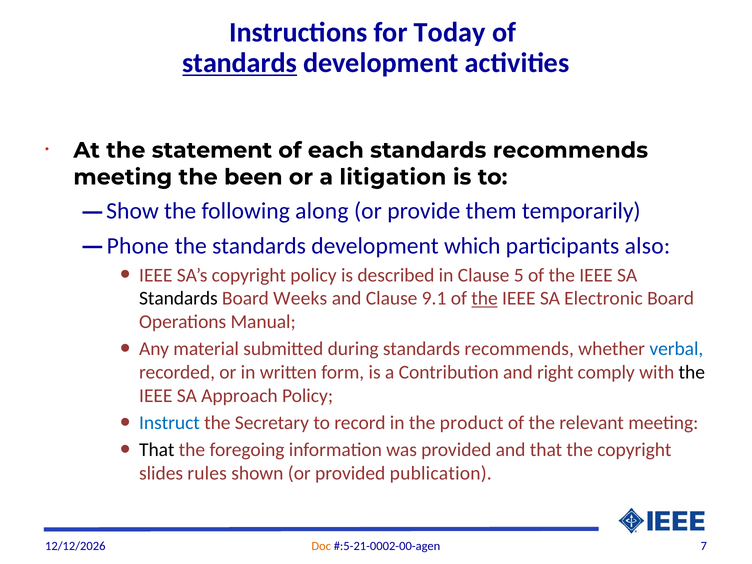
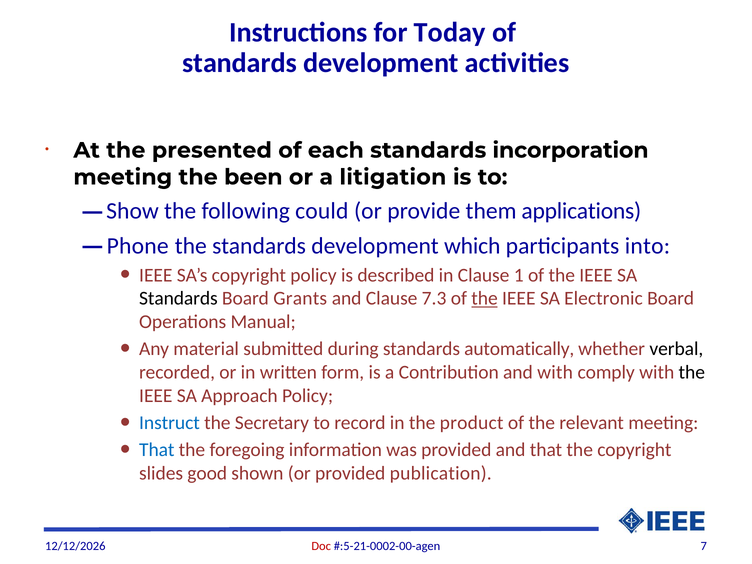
standards underline: present -> none (240, 63)
statement: statement -> presented (212, 150)
each standards recommends: recommends -> incorporation (571, 150)
along: along -> could (322, 211)
temporarily: temporarily -> applications (581, 211)
also: also -> into (647, 246)
5: 5 -> 1 (519, 275)
Weeks: Weeks -> Grants (300, 299)
9.1: 9.1 -> 7.3 (434, 299)
during standards recommends: recommends -> automatically (519, 349)
verbal colour: blue -> black (676, 349)
and right: right -> with (555, 372)
That colour: black -> blue (157, 450)
rules: rules -> good (207, 473)
Doc colour: orange -> red (321, 546)
